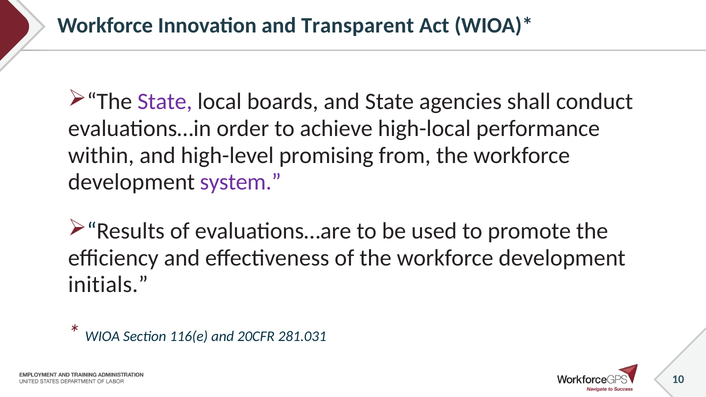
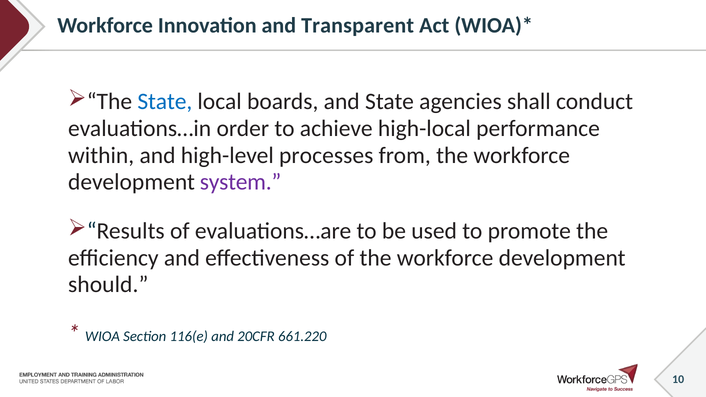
State colour: purple -> blue (165, 102)
promising: promising -> processes (326, 155)
initials: initials -> should (108, 285)
281.031: 281.031 -> 661.220 (302, 337)
